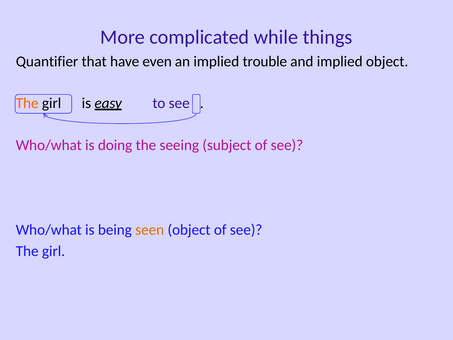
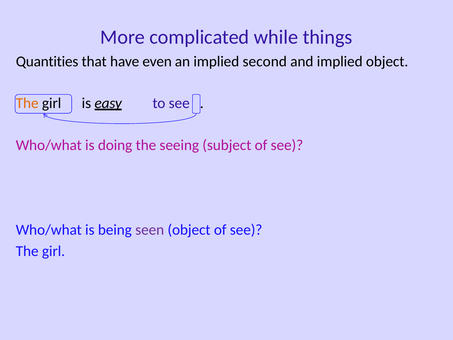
Quantifier: Quantifier -> Quantities (47, 61)
trouble: trouble -> second (265, 61)
seen colour: orange -> purple (150, 230)
